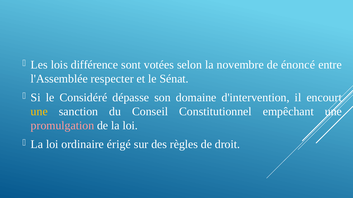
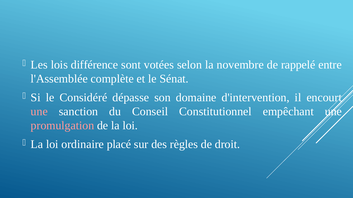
énoncé: énoncé -> rappelé (298, 65)
respecter: respecter -> complète (112, 79)
une colour: yellow -> pink (39, 112)
érigé: érigé -> placé (119, 145)
